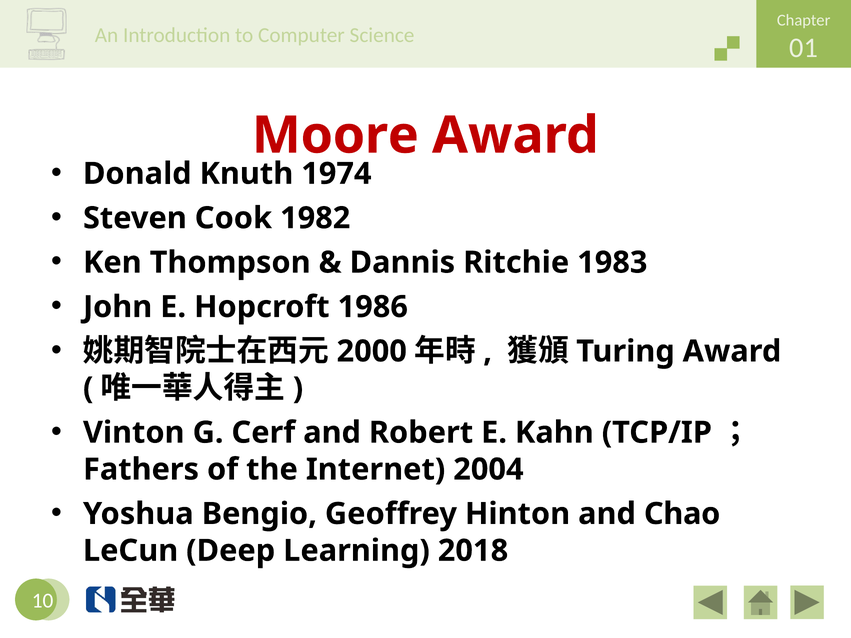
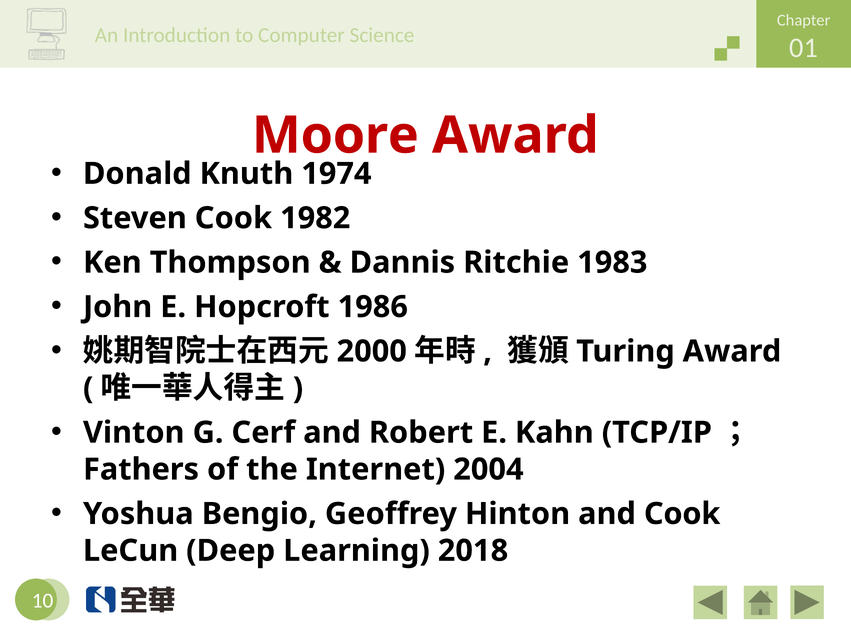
and Chao: Chao -> Cook (682, 514)
